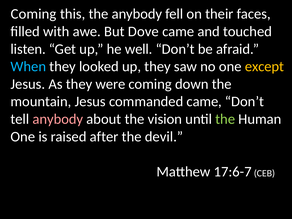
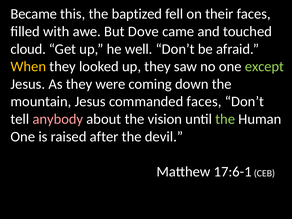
Coming: Coming -> Became (34, 14)
the anybody: anybody -> baptized (137, 14)
listen: listen -> cloud (28, 49)
When colour: light blue -> yellow (28, 67)
except colour: yellow -> light green (264, 67)
commanded came: came -> faces (204, 102)
17:6-7: 17:6-7 -> 17:6-1 (233, 172)
